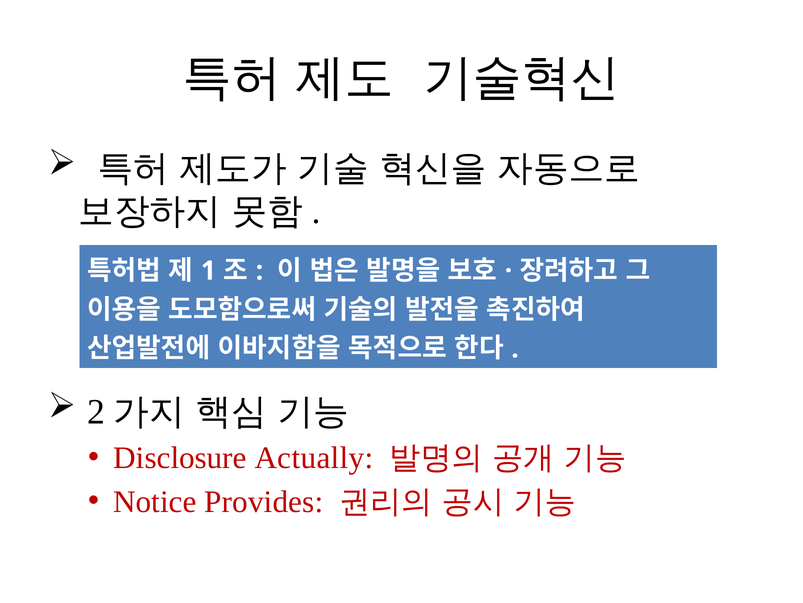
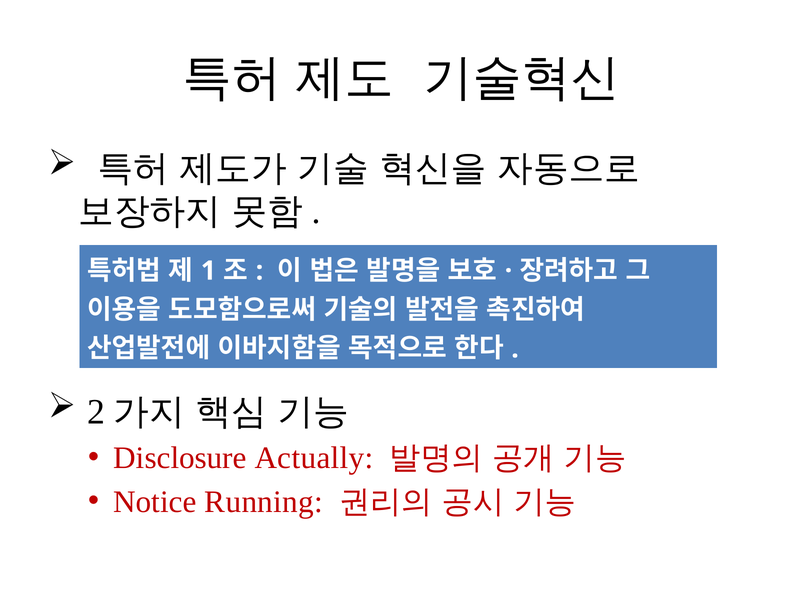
Provides: Provides -> Running (264, 501)
